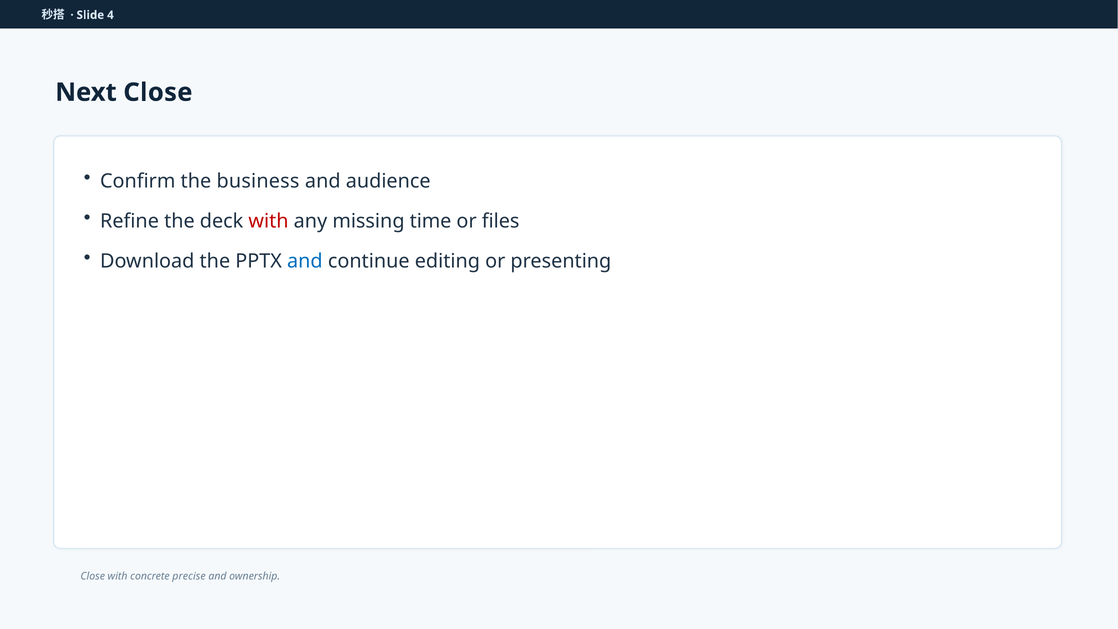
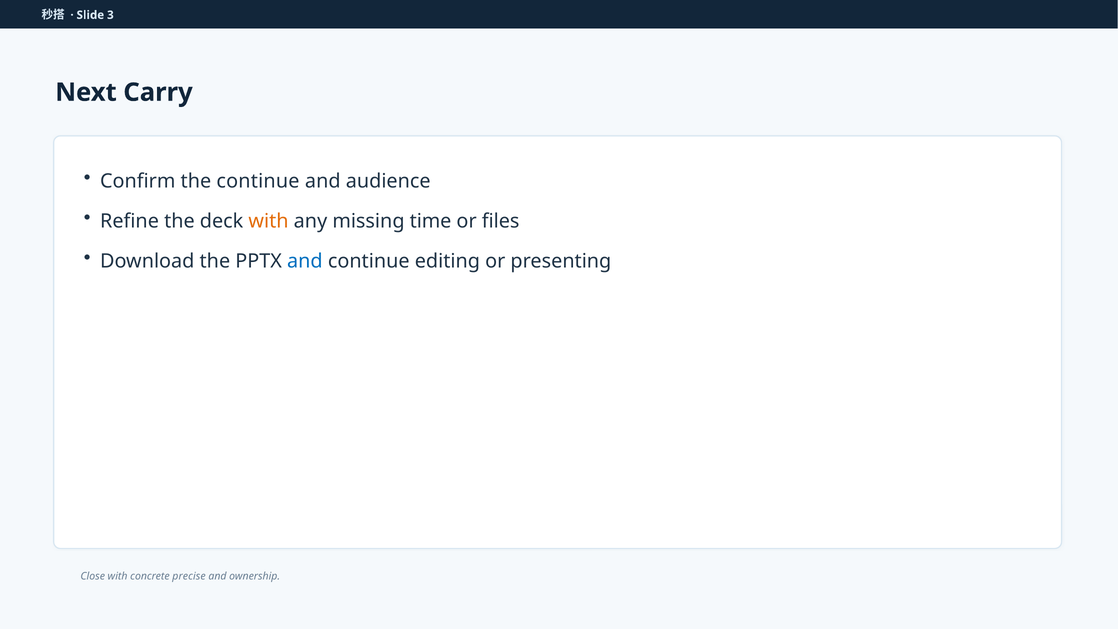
4: 4 -> 3 (110, 15)
Next Close: Close -> Carry (158, 92)
the business: business -> continue (258, 181)
with colour: red -> orange (269, 221)
